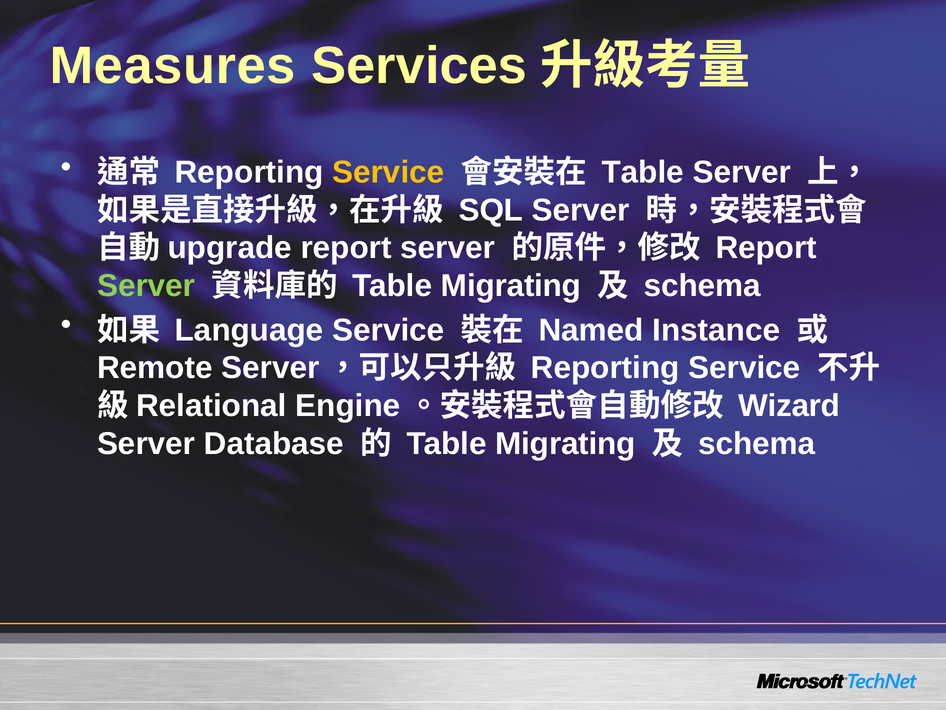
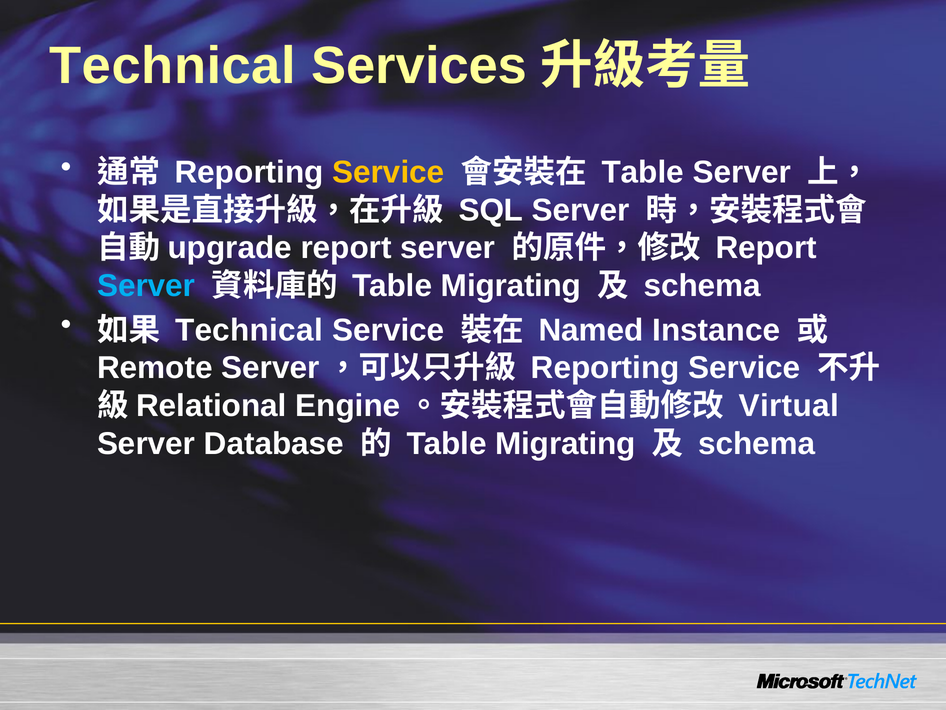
Measures: Measures -> Technical (173, 66)
Server colour: light green -> light blue (146, 286)
Language: Language -> Technical (249, 330)
Wizard: Wizard -> Virtual (789, 406)
